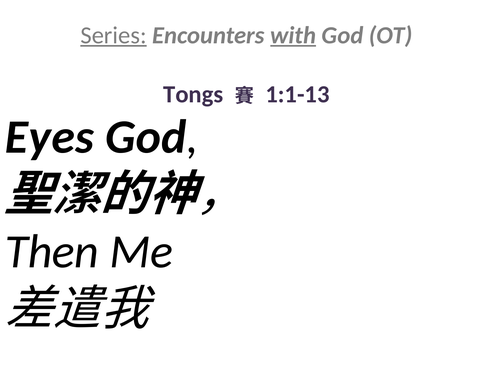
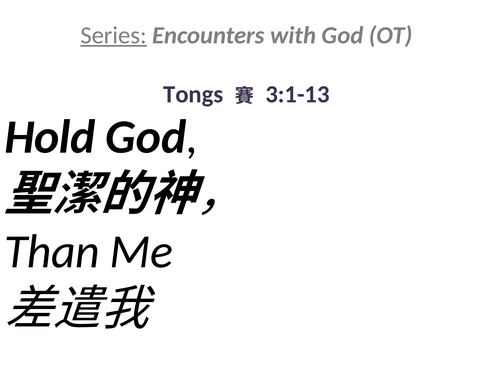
with underline: present -> none (293, 35)
1:1-13: 1:1-13 -> 3:1-13 (298, 95)
Eyes: Eyes -> Hold (50, 137)
Then: Then -> Than (52, 252)
